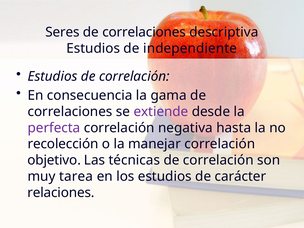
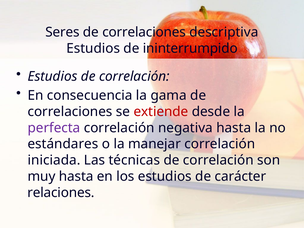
independiente: independiente -> ininterrumpido (190, 48)
extiende colour: purple -> red (161, 112)
recolección: recolección -> estándares (63, 144)
objetivo: objetivo -> iniciada (54, 160)
muy tarea: tarea -> hasta (76, 176)
